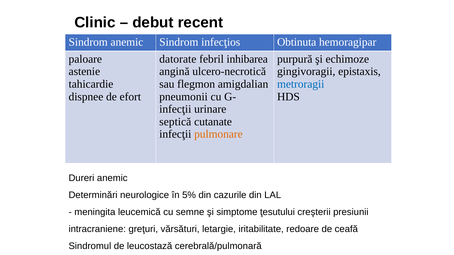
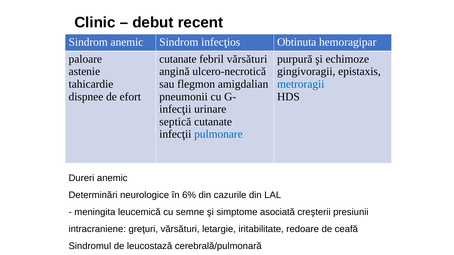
datorate: datorate -> cutanate (178, 59)
febril inhibarea: inhibarea -> vărsături (247, 59)
pulmonare colour: orange -> blue (218, 134)
5%: 5% -> 6% (189, 195)
ţesutului: ţesutului -> asociată (277, 212)
